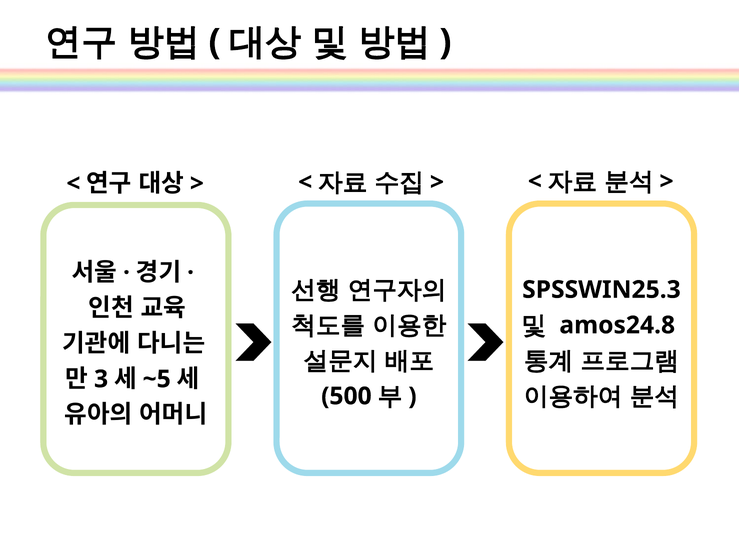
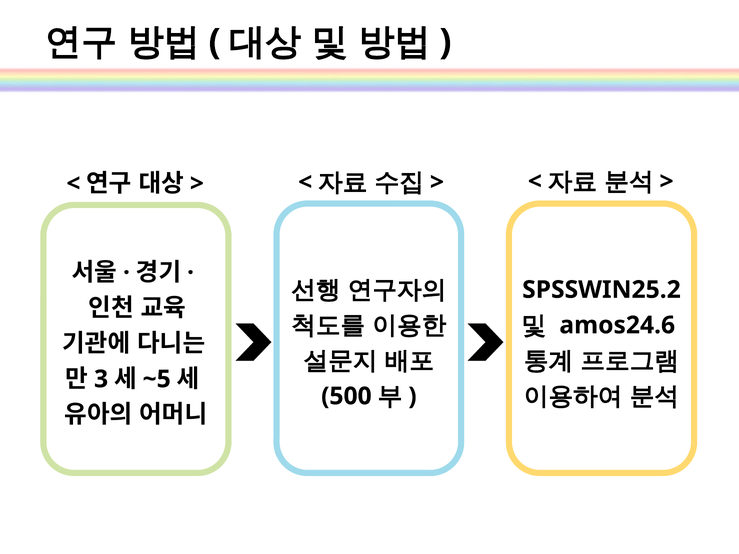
SPSSWIN25.3: SPSSWIN25.3 -> SPSSWIN25.2 (601, 290)
amos24.8: amos24.8 -> amos24.6 (617, 325)
